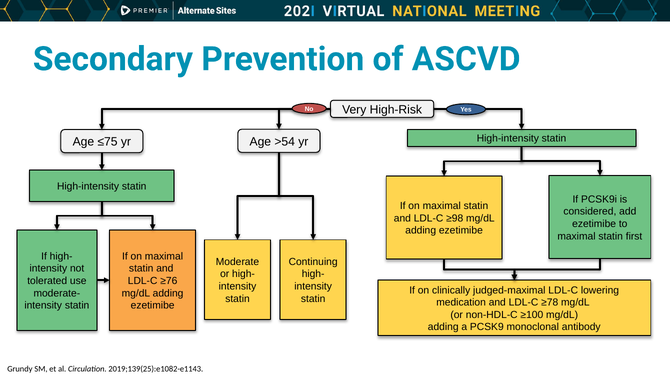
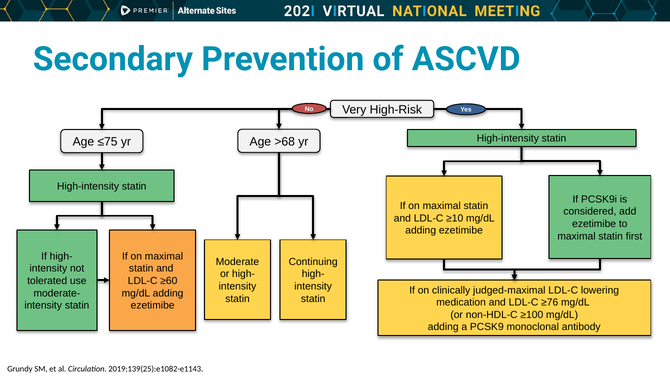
>54: >54 -> >68 (285, 142)
≥98: ≥98 -> ≥10 (455, 218)
≥76: ≥76 -> ≥60 (169, 281)
≥78: ≥78 -> ≥76 (550, 302)
